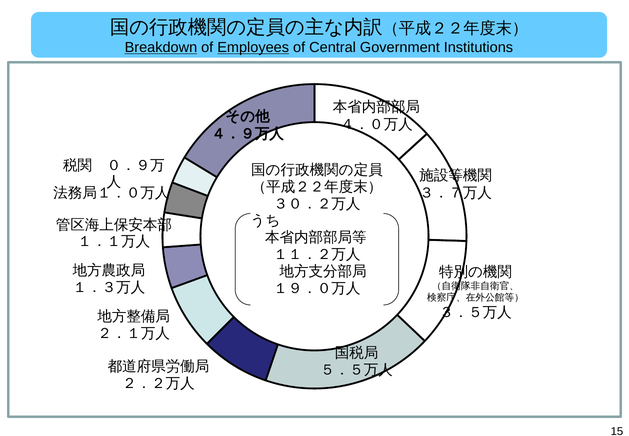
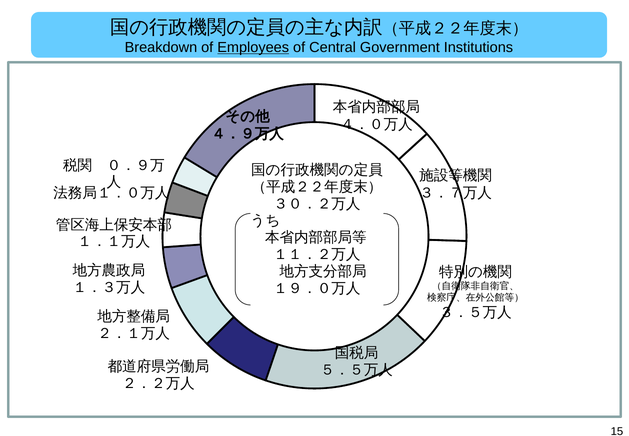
Breakdown underline: present -> none (161, 47)
